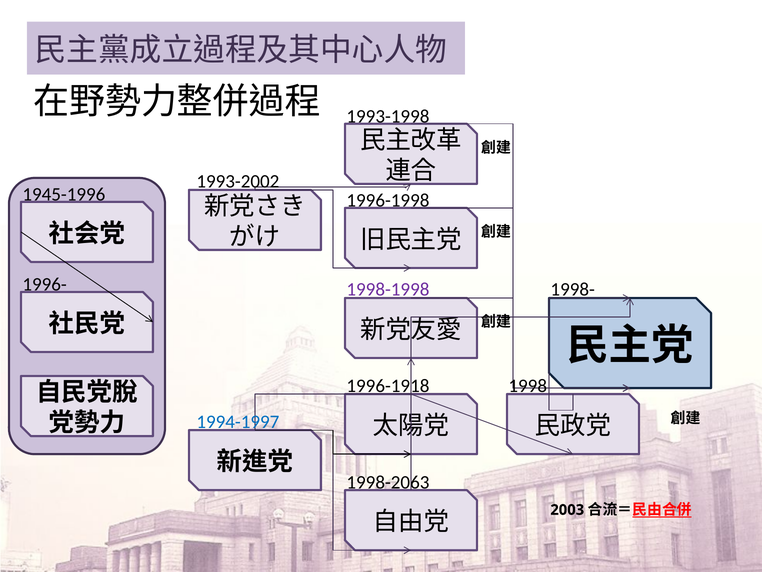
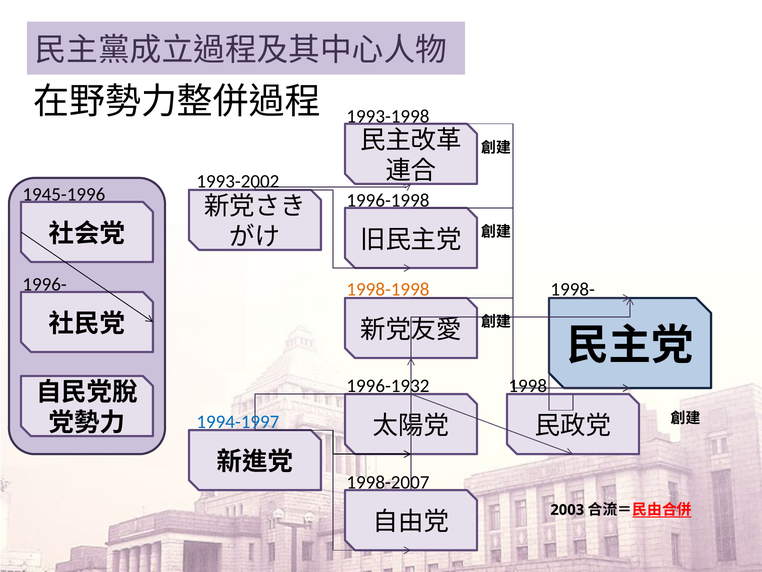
1998-1998 colour: purple -> orange (388, 289)
1996-1918: 1996-1918 -> 1996-1932 (388, 385)
1998-2063: 1998-2063 -> 1998-2007 (388, 482)
